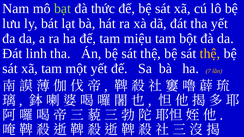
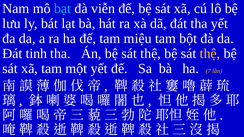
bạt colour: light green -> light blue (63, 9)
thức: thức -> viễn (103, 9)
linh: linh -> tinh (36, 54)
